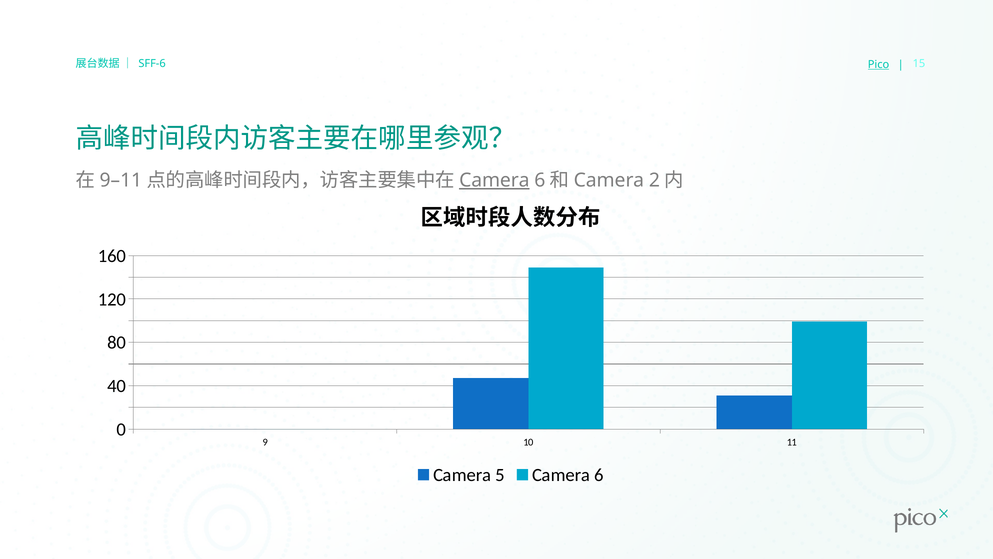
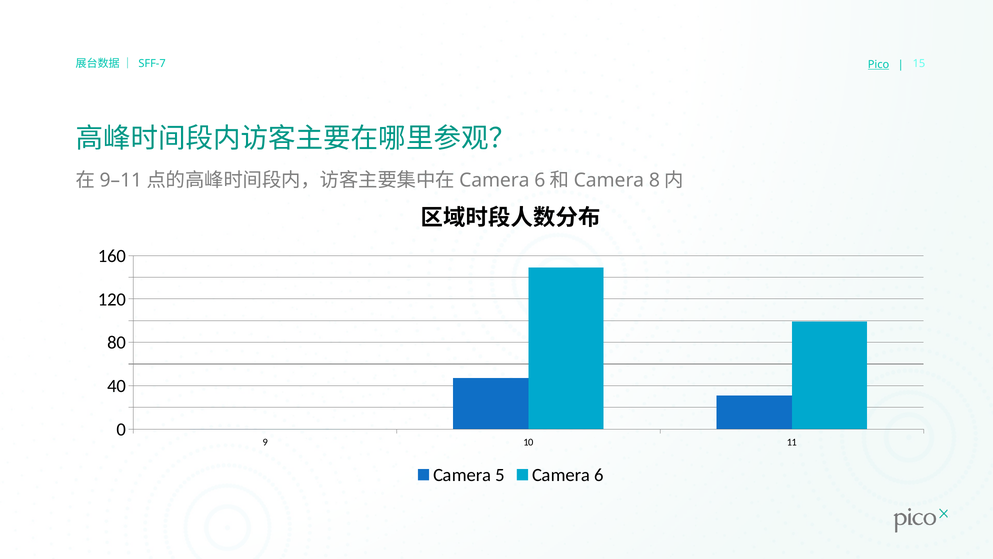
SFF-6: SFF-6 -> SFF-7 (152, 64)
Camera underline: present -> none (494, 180)
2: 2 -> 8 (654, 180)
